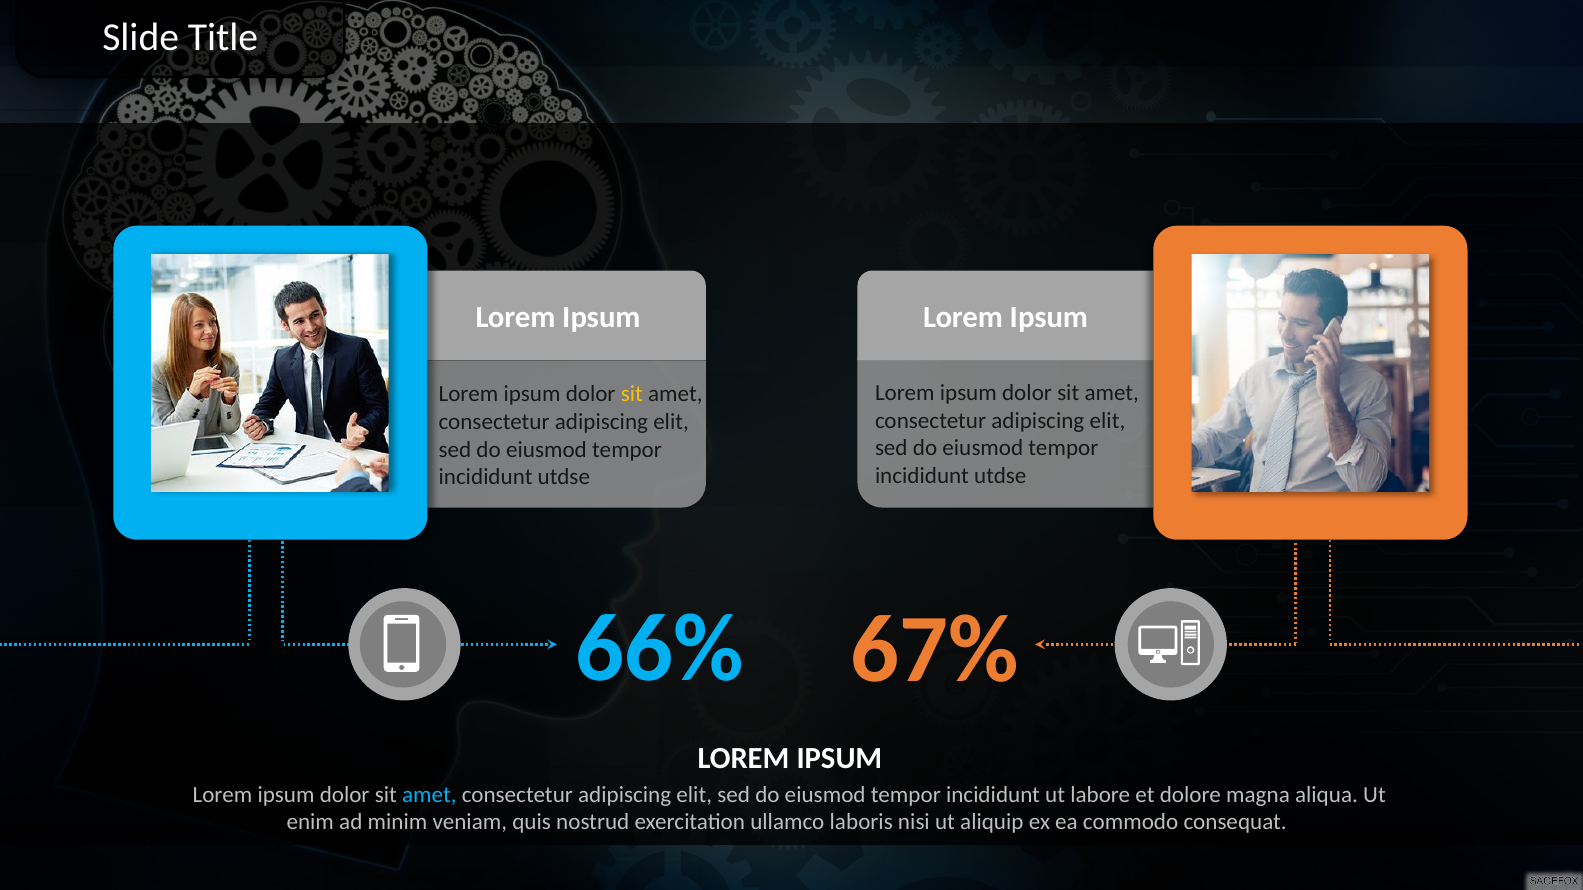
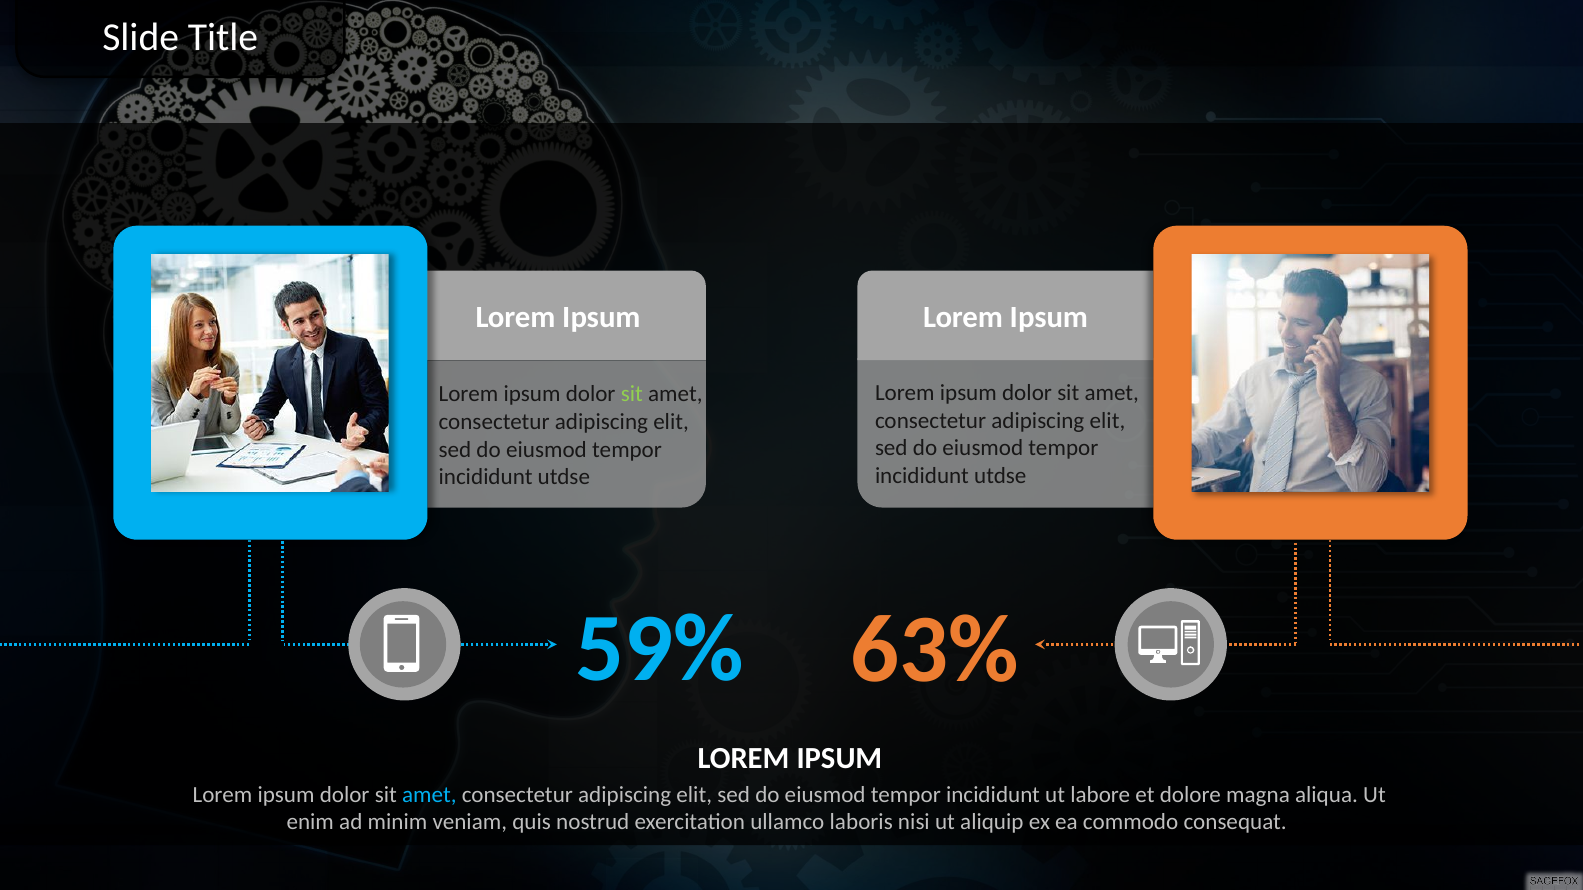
sit colour: yellow -> light green (632, 394)
66%: 66% -> 59% (660, 649)
67%: 67% -> 63% (935, 650)
